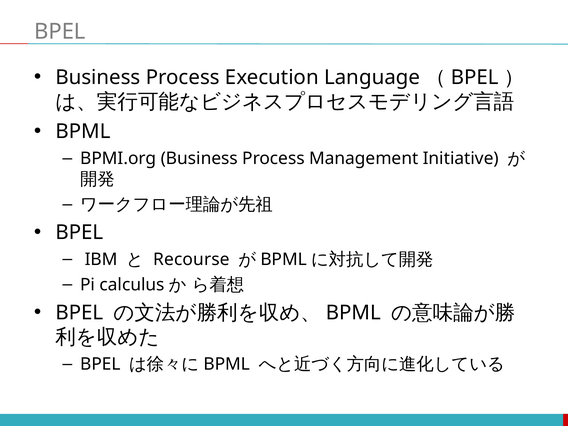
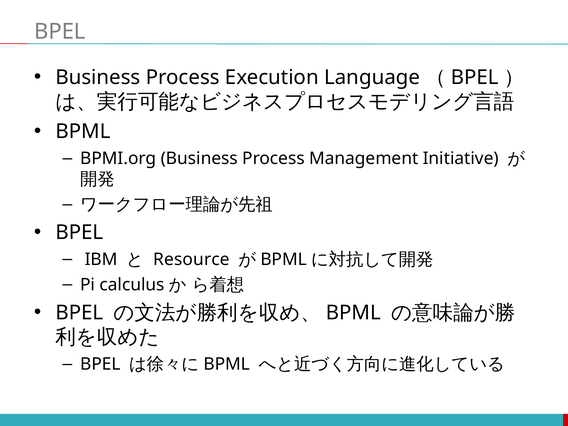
Recourse: Recourse -> Resource (191, 259)
